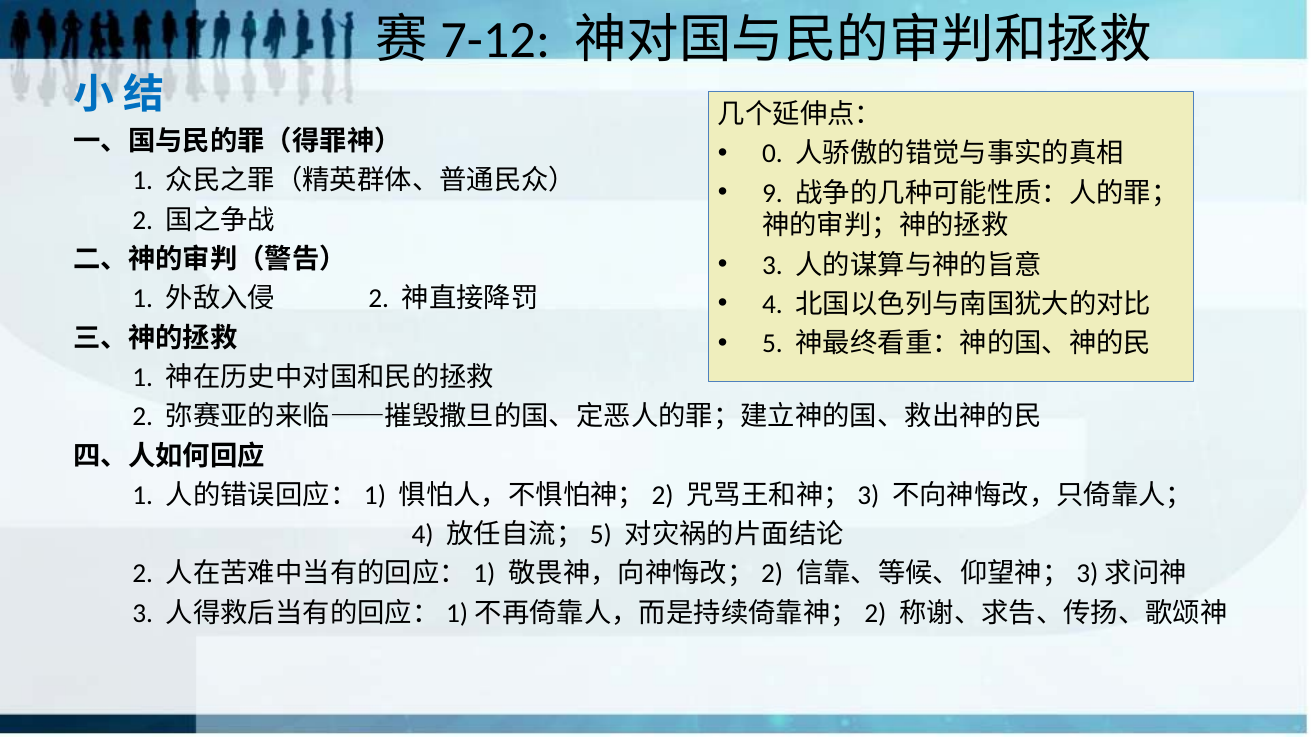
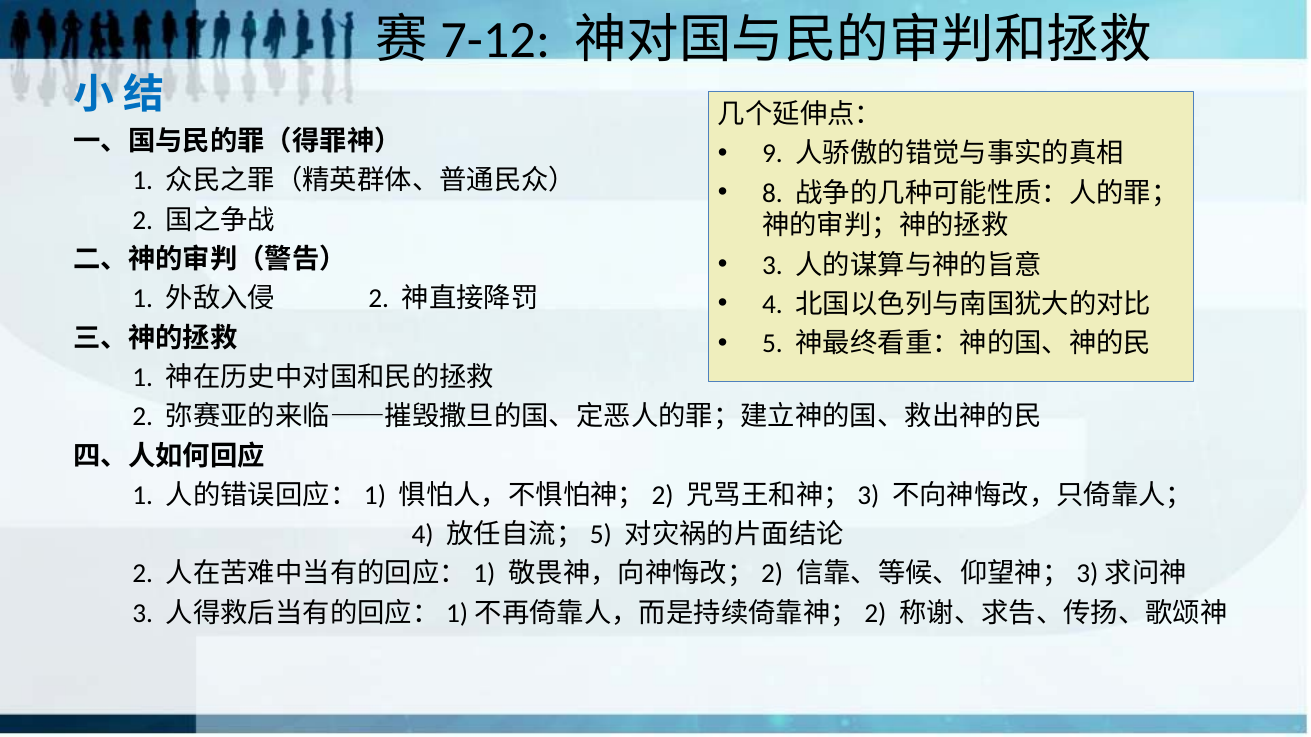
0: 0 -> 9 (773, 154)
9: 9 -> 8 (773, 193)
